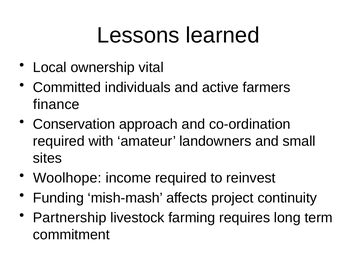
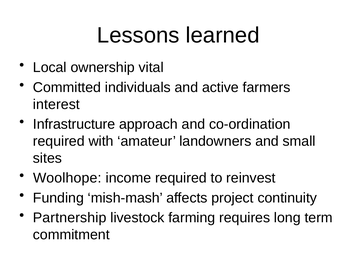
finance: finance -> interest (56, 104)
Conservation: Conservation -> Infrastructure (74, 124)
